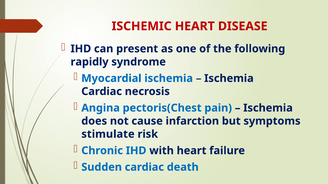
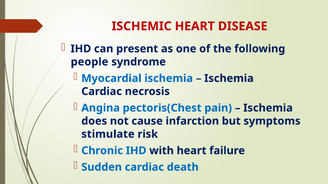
rapidly: rapidly -> people (90, 62)
